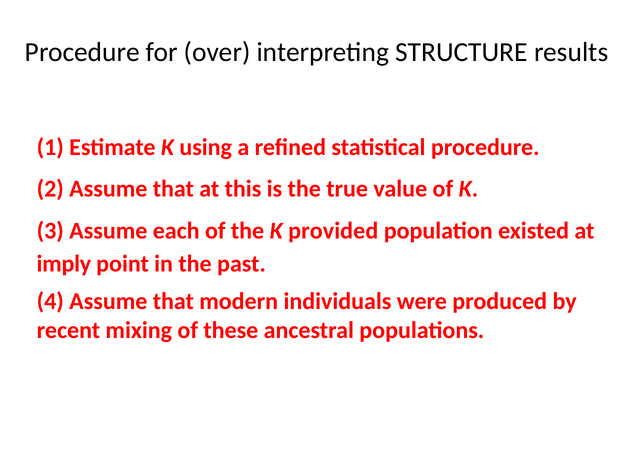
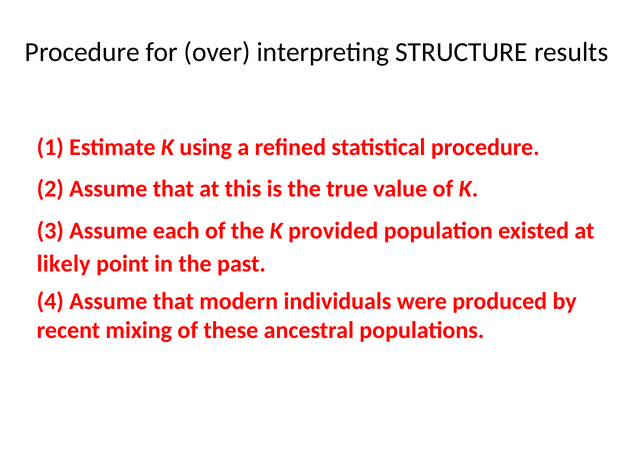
imply: imply -> likely (64, 264)
